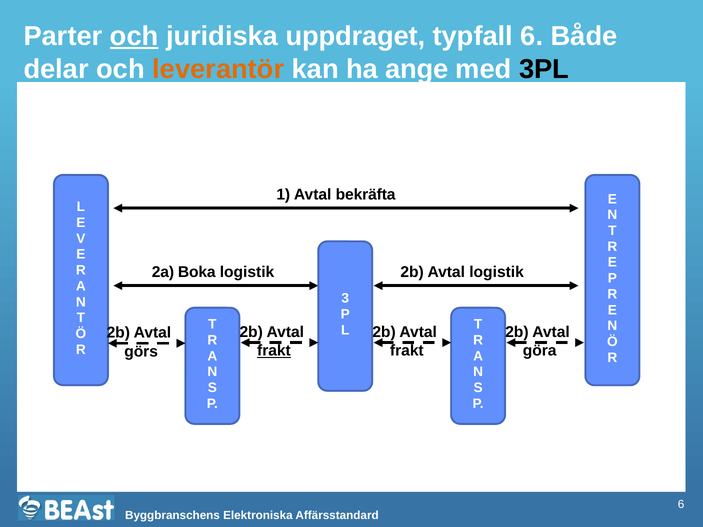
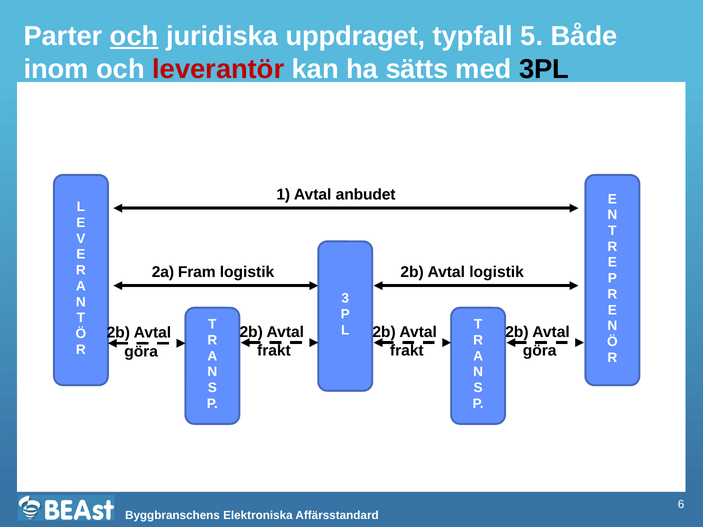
typfall 6: 6 -> 5 (532, 36)
delar: delar -> inom (56, 69)
leverantör colour: orange -> red (218, 69)
ange: ange -> sätts (417, 69)
bekräfta: bekräfta -> anbudet (366, 195)
Boka: Boka -> Fram (197, 272)
frakt underline: present -> none (274, 351)
görs: görs -> göra (141, 352)
